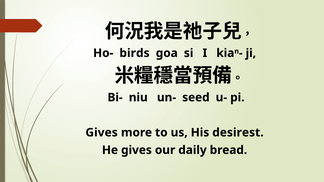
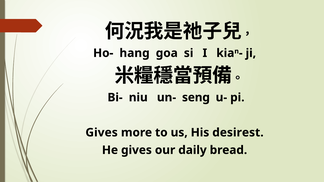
birds: birds -> hang (135, 53)
seed: seed -> seng (196, 98)
